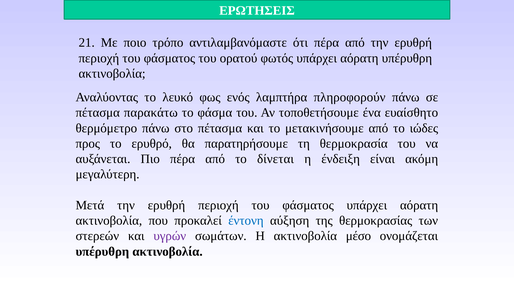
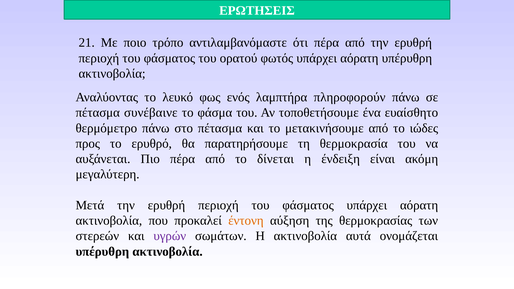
παρακάτω: παρακάτω -> συνέβαινε (151, 113)
έντονη colour: blue -> orange (246, 221)
μέσο: μέσο -> αυτά (358, 236)
